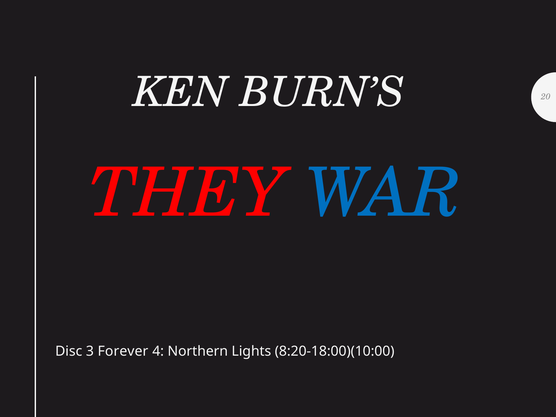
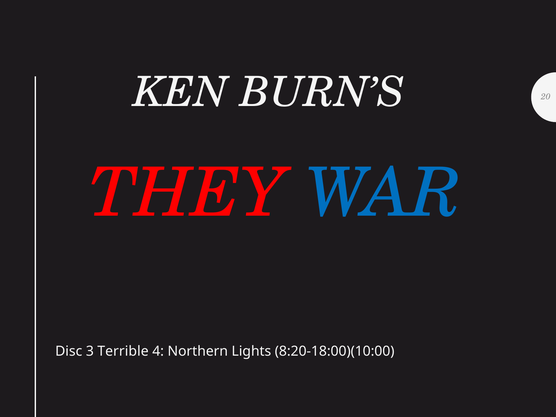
Forever: Forever -> Terrible (123, 351)
